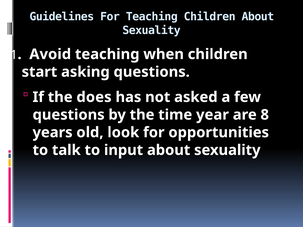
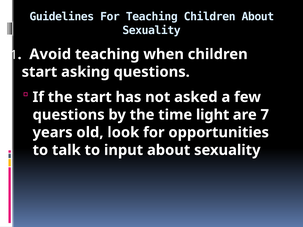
the does: does -> start (94, 97)
year: year -> light (213, 115)
8: 8 -> 7 (265, 115)
